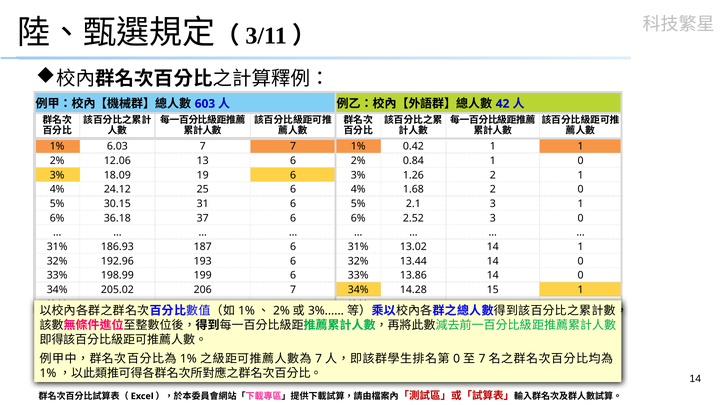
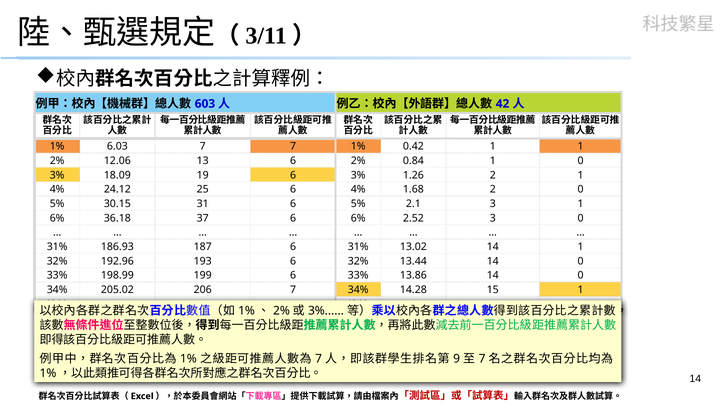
0: 0 -> 9 (457, 359)
